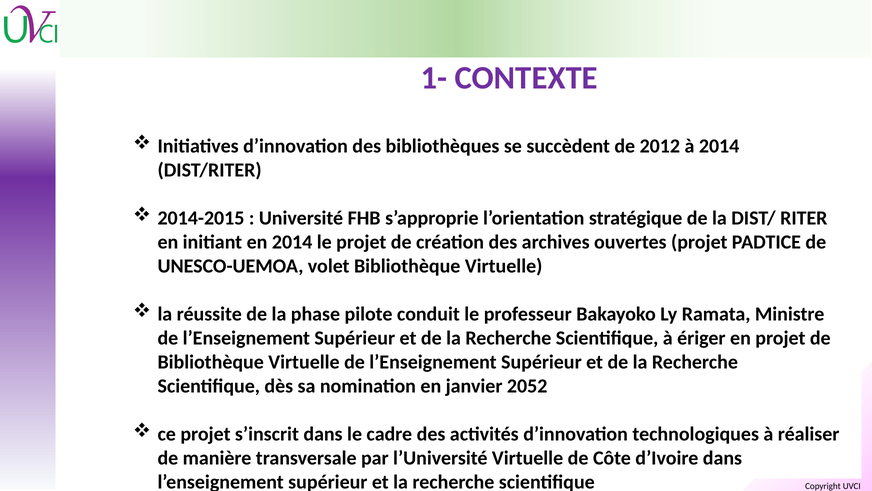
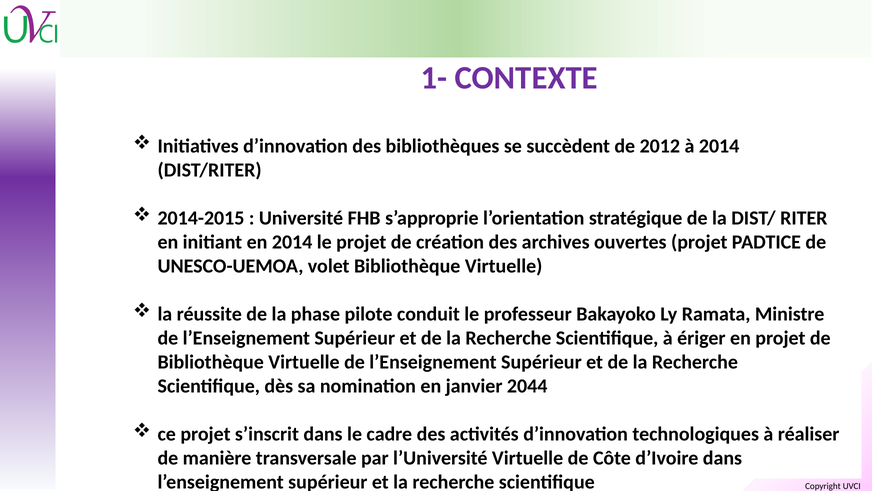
2052: 2052 -> 2044 (527, 386)
